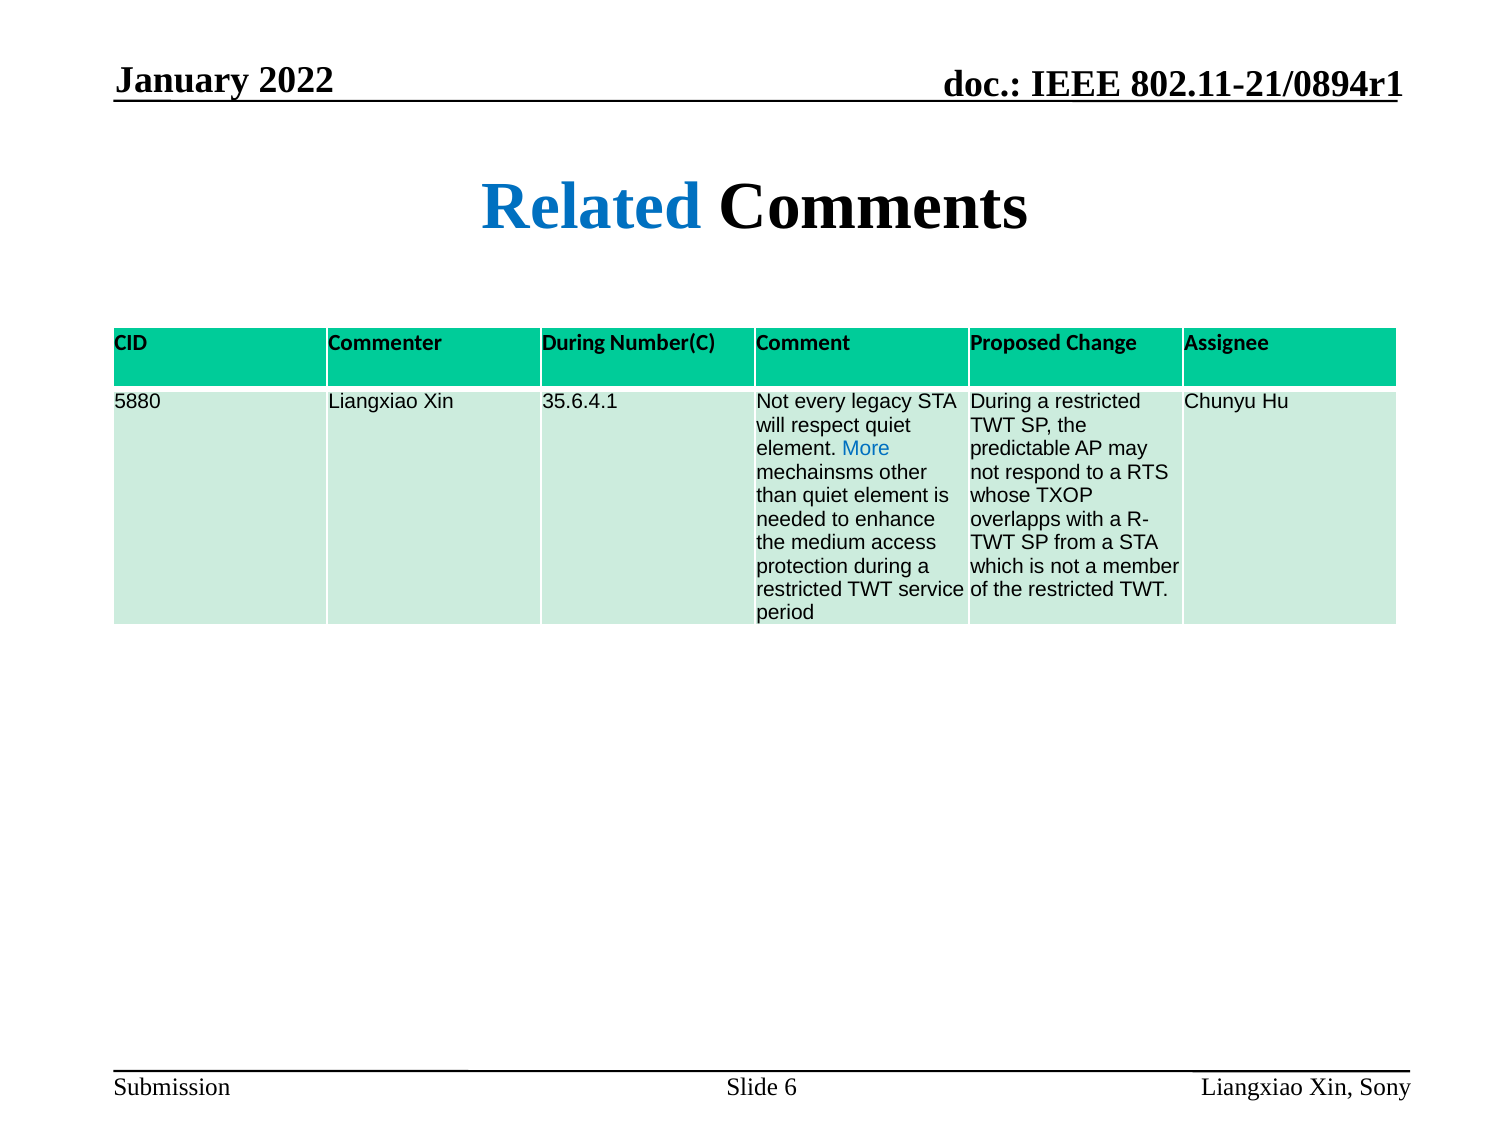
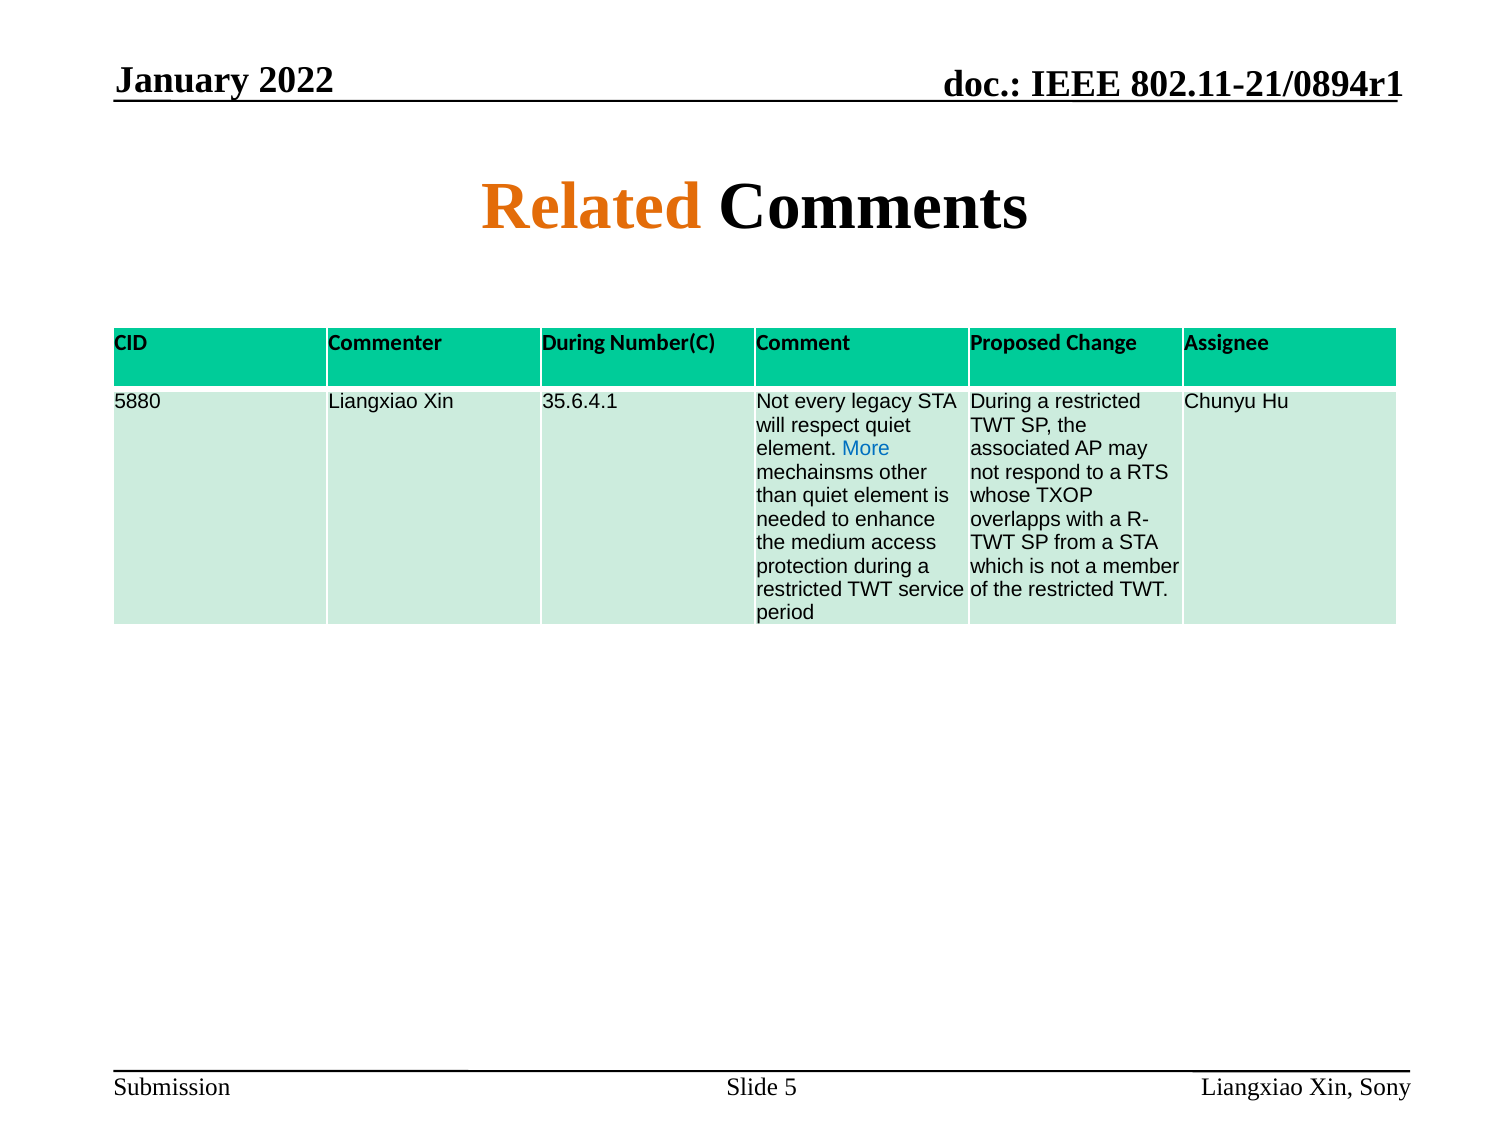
Related colour: blue -> orange (592, 206)
predictable: predictable -> associated (1020, 449)
6: 6 -> 5 (791, 1087)
